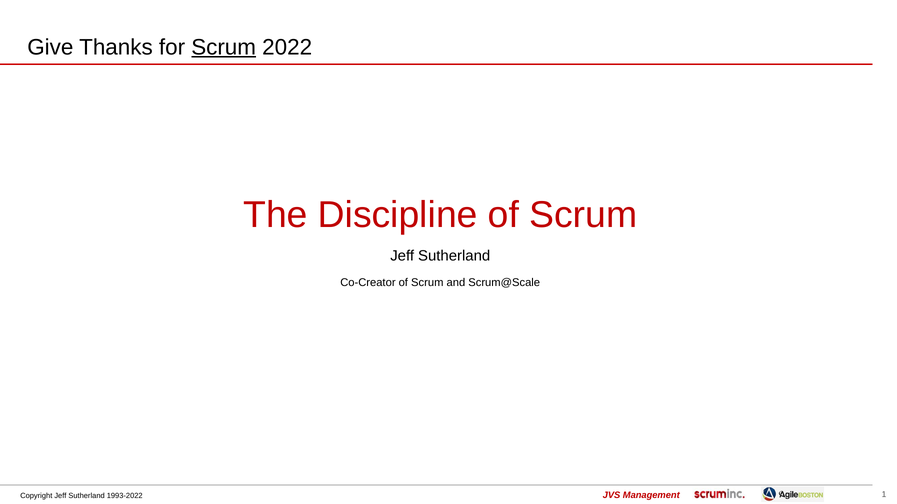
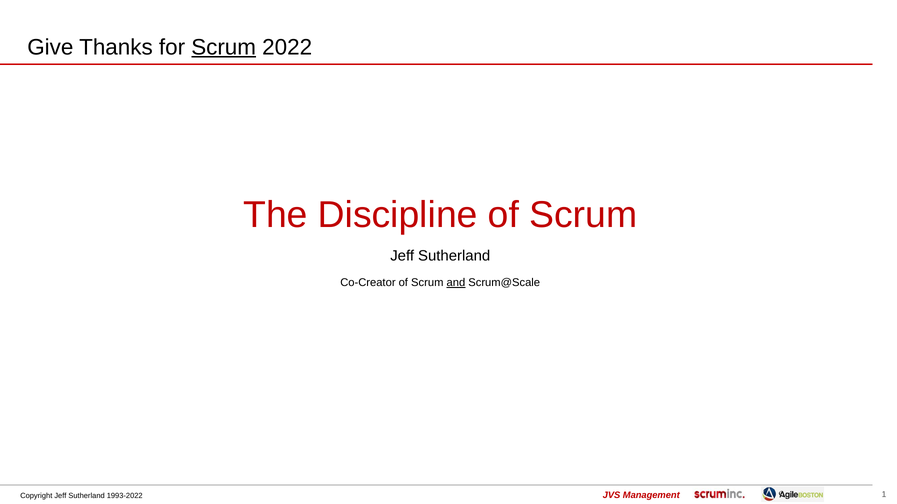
and underline: none -> present (456, 283)
